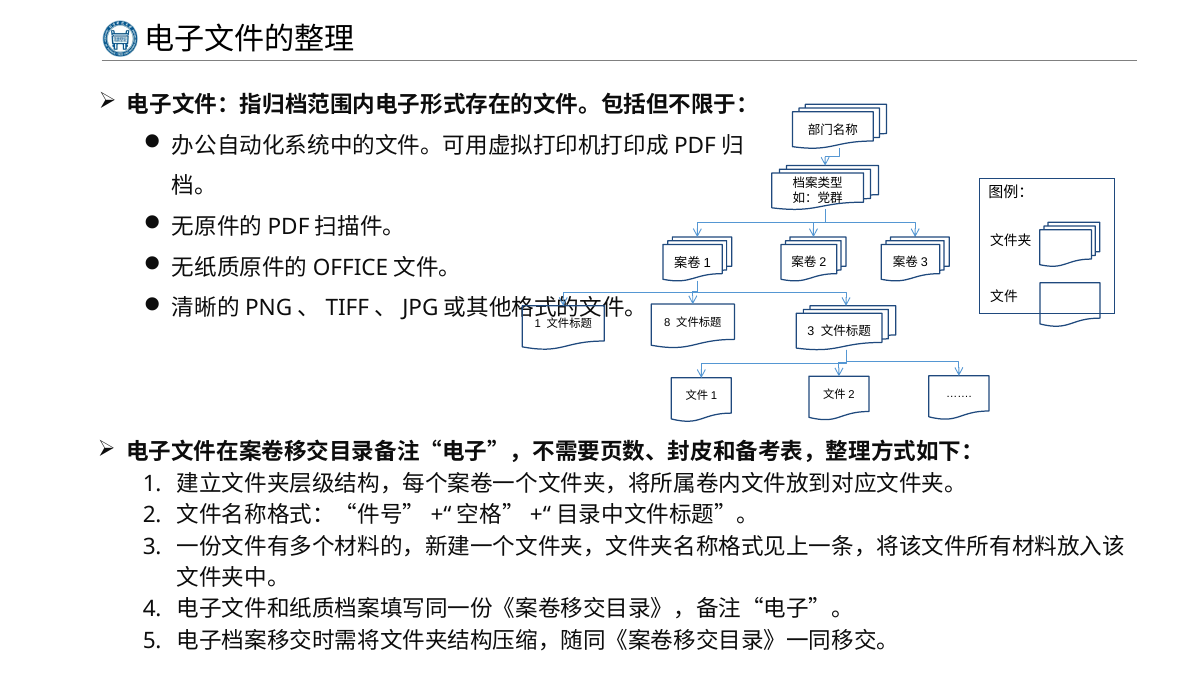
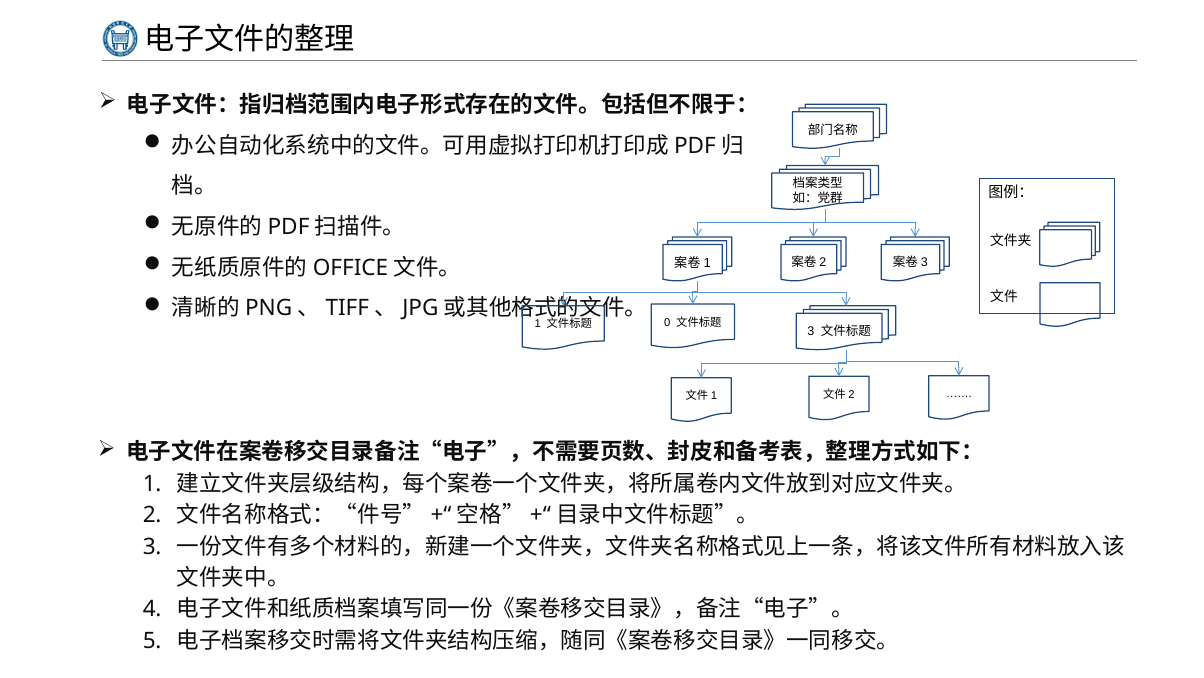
8: 8 -> 0 (667, 322)
